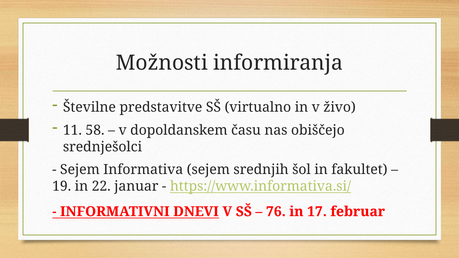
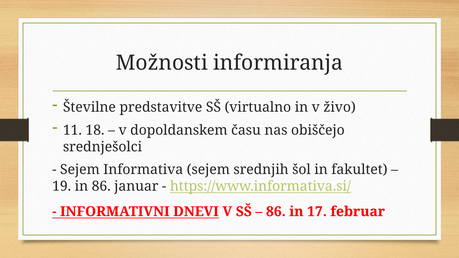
58: 58 -> 18 (95, 130)
in 22: 22 -> 86 (101, 186)
76: 76 -> 86 (276, 212)
